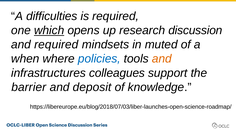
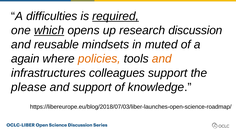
required underline: none -> present (116, 16)
and required: required -> reusable (56, 44)
when: when -> again (25, 59)
policies colour: blue -> orange (99, 59)
barrier: barrier -> please (29, 87)
and deposit: deposit -> support (92, 87)
